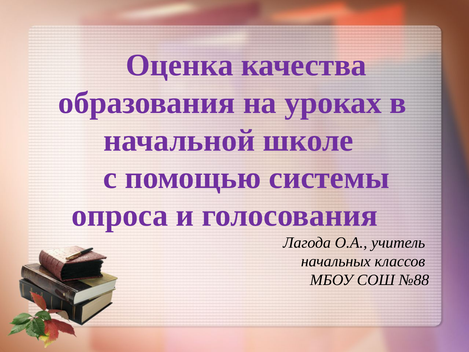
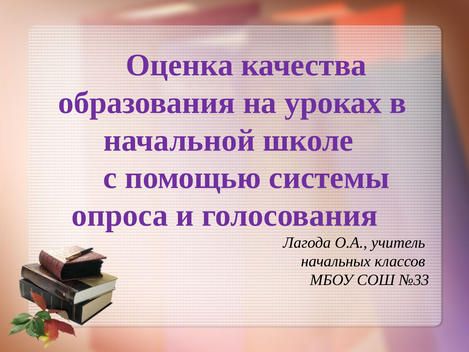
№88: №88 -> №33 (414, 280)
